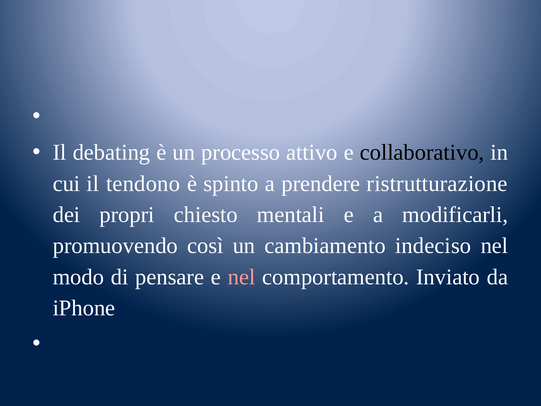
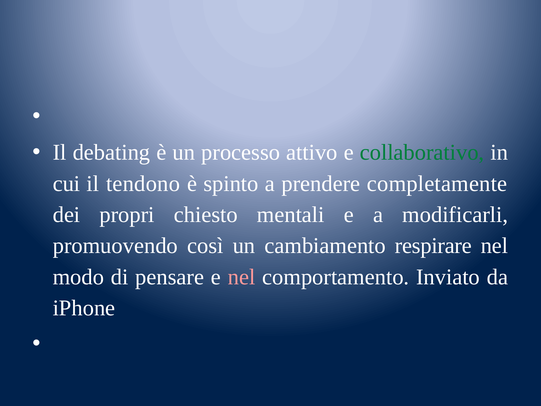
collaborativo colour: black -> green (422, 152)
ristrutturazione: ristrutturazione -> completamente (437, 184)
indeciso: indeciso -> respirare (433, 246)
